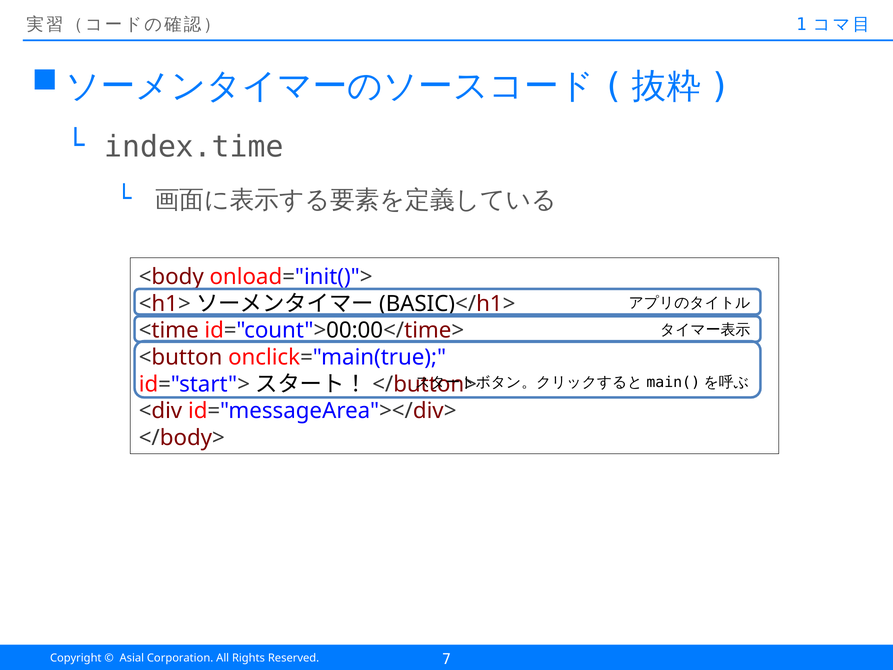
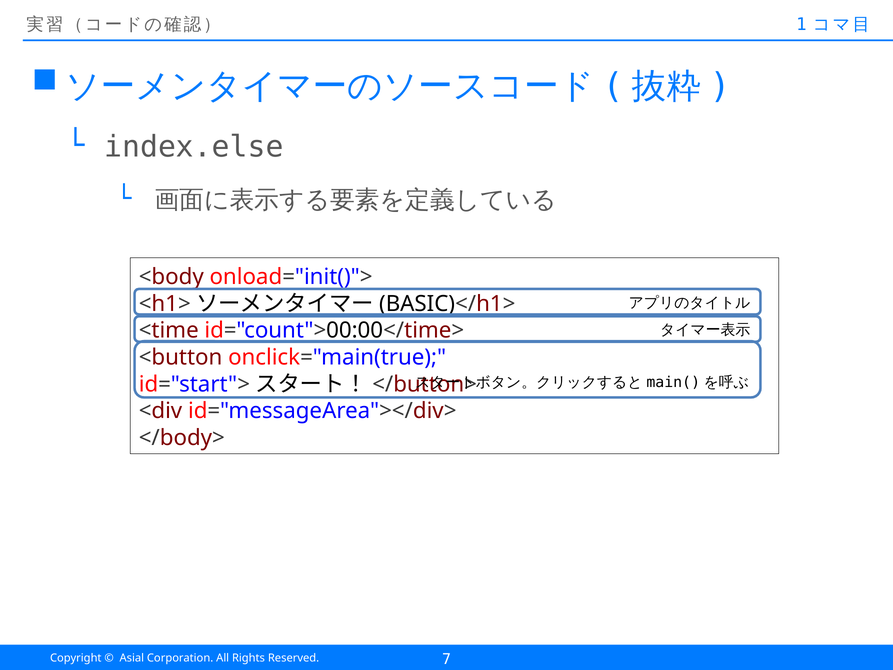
index.time: index.time -> index.else (194, 147)
